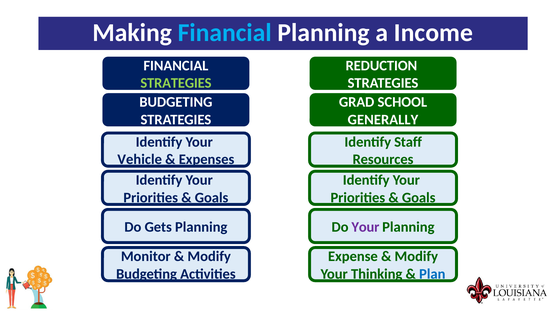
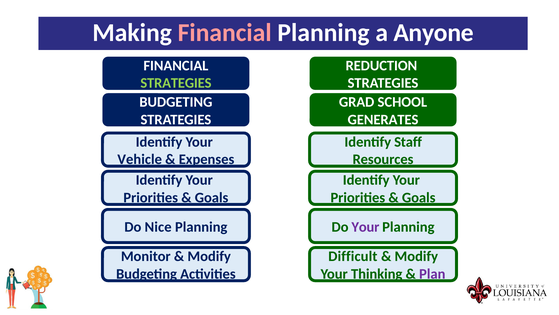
Financial colour: light blue -> pink (225, 33)
Income: Income -> Anyone (434, 33)
GENERALLY: GENERALLY -> GENERATES (383, 119)
Gets: Gets -> Nice (158, 227)
Expense: Expense -> Difficult (353, 256)
Plan colour: blue -> purple (432, 273)
